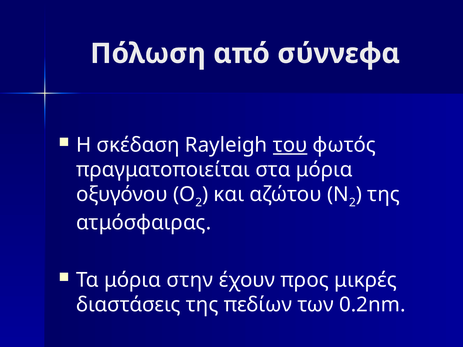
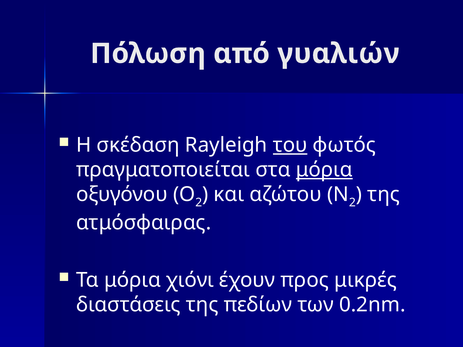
σύννεφα: σύννεφα -> γυαλιών (338, 54)
μόρια underline: none -> present (324, 170)
στην: στην -> χιόνι (190, 280)
